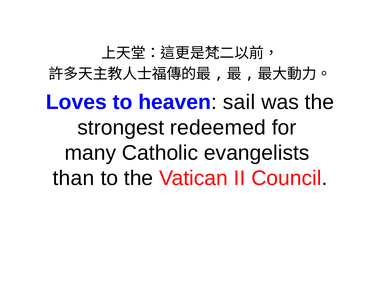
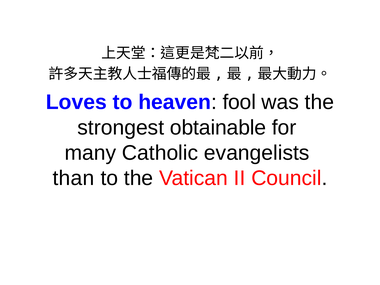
sail: sail -> fool (239, 102)
redeemed: redeemed -> obtainable (218, 128)
